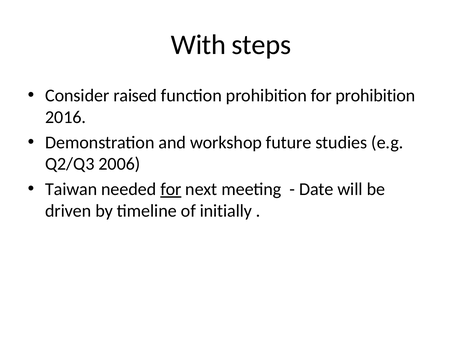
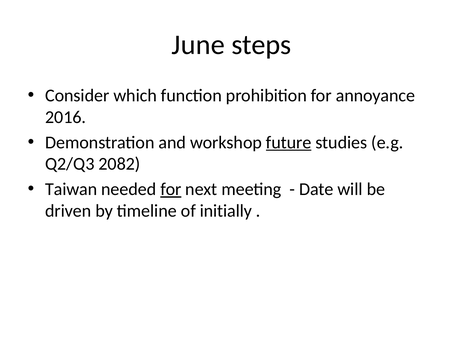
With: With -> June (198, 45)
raised: raised -> which (135, 95)
for prohibition: prohibition -> annoyance (375, 95)
future underline: none -> present (289, 142)
2006: 2006 -> 2082 (119, 164)
